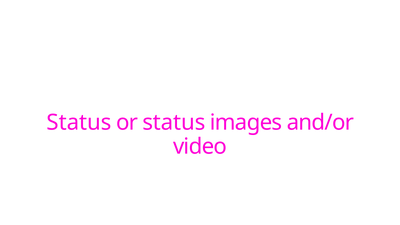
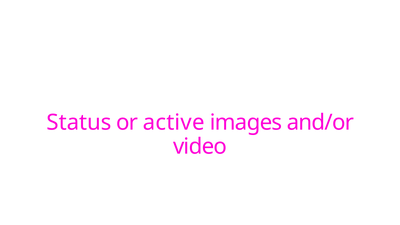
or status: status -> active (174, 122)
